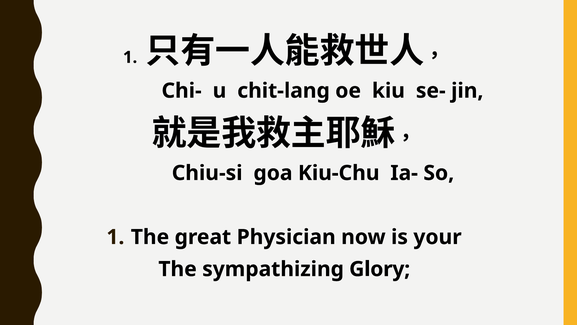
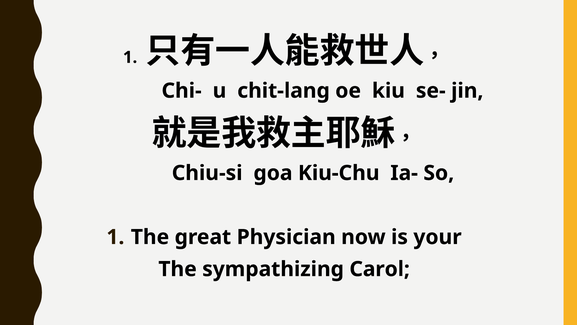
Glory: Glory -> Carol (380, 269)
